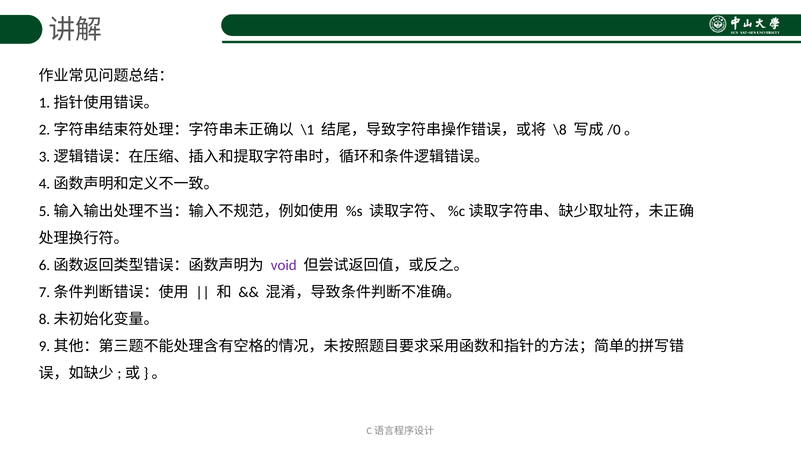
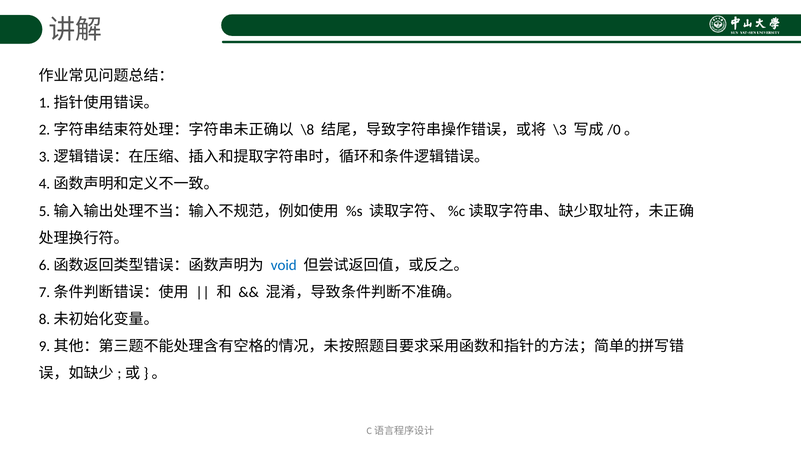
\1: \1 -> \8 (308, 130)
\8: \8 -> \3 (560, 130)
void colour: purple -> blue (284, 265)
